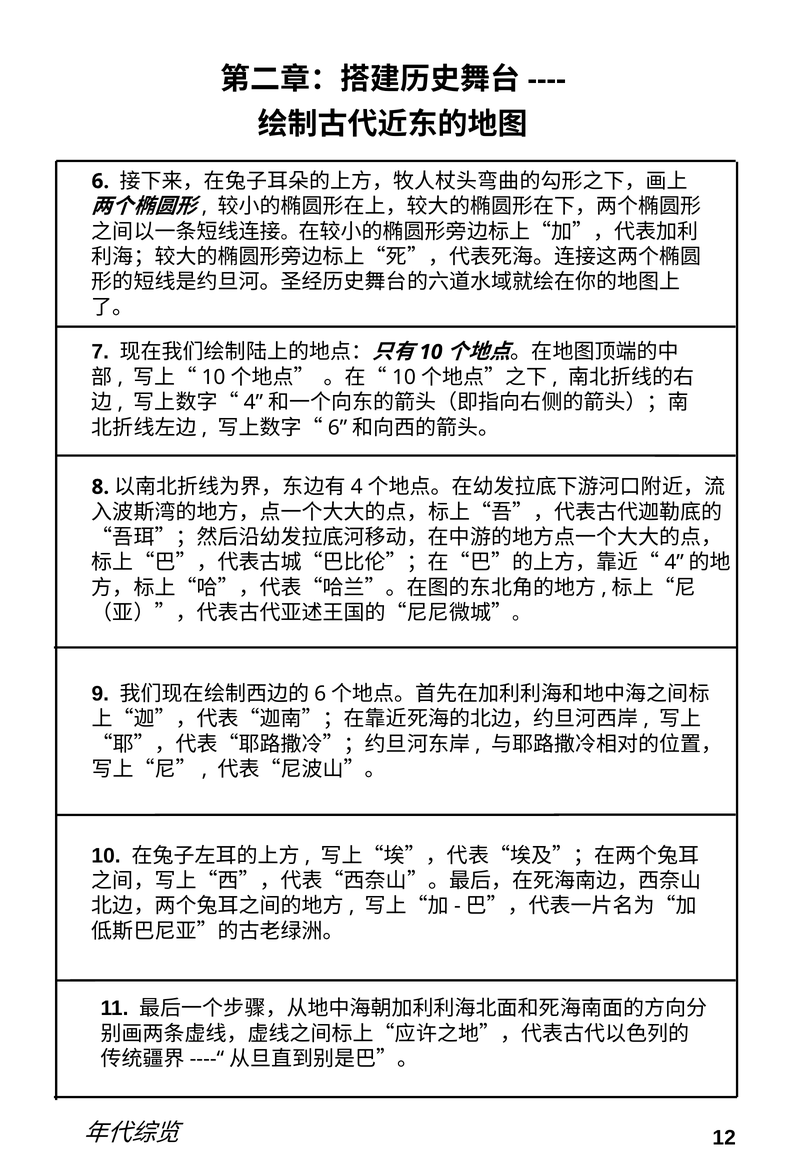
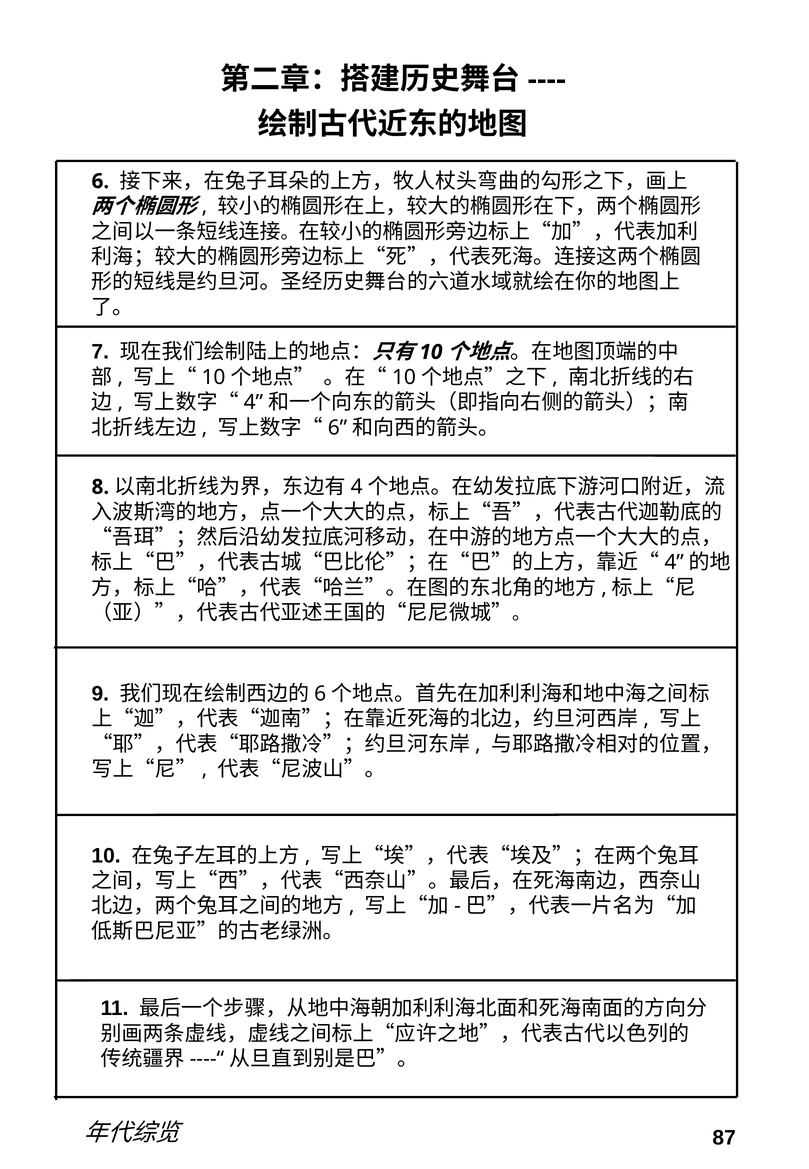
12: 12 -> 87 (724, 1137)
